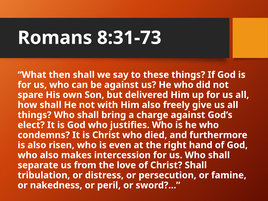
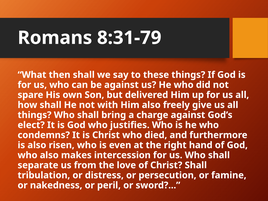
8:31-73: 8:31-73 -> 8:31-79 (129, 38)
